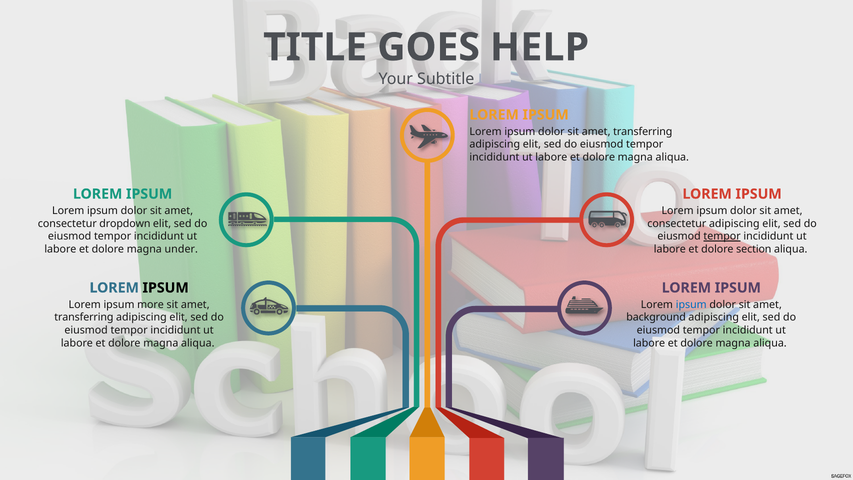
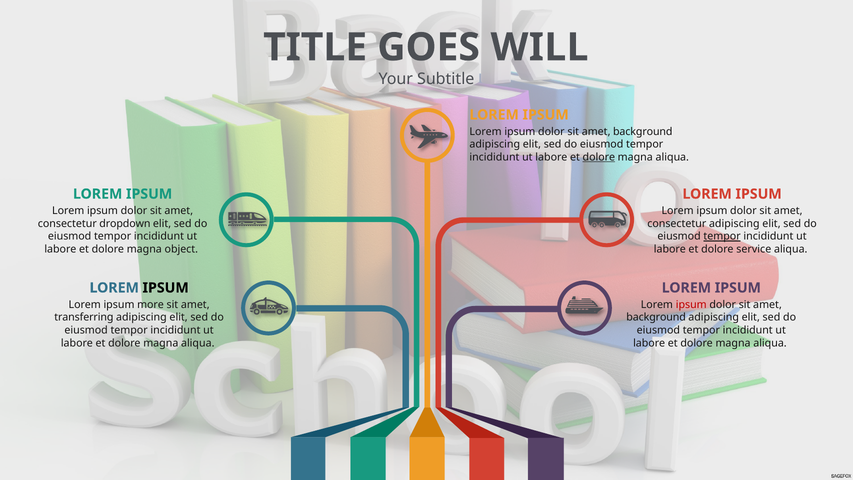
HELP: HELP -> WILL (540, 47)
transferring: transferring -> background (643, 132)
dolore underline: none -> present (599, 157)
under: under -> object (181, 249)
section: section -> service (754, 249)
ipsum colour: blue -> red (691, 305)
